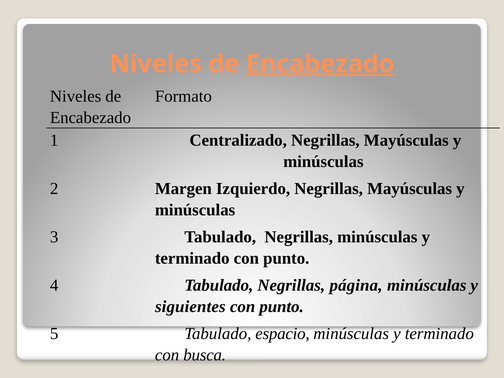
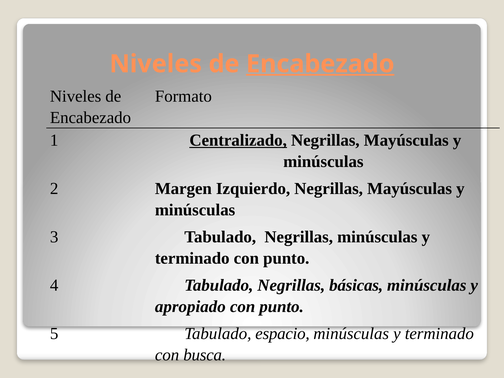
Centralizado underline: none -> present (238, 140)
página: página -> básicas (356, 285)
siguientes: siguientes -> apropiado (190, 307)
